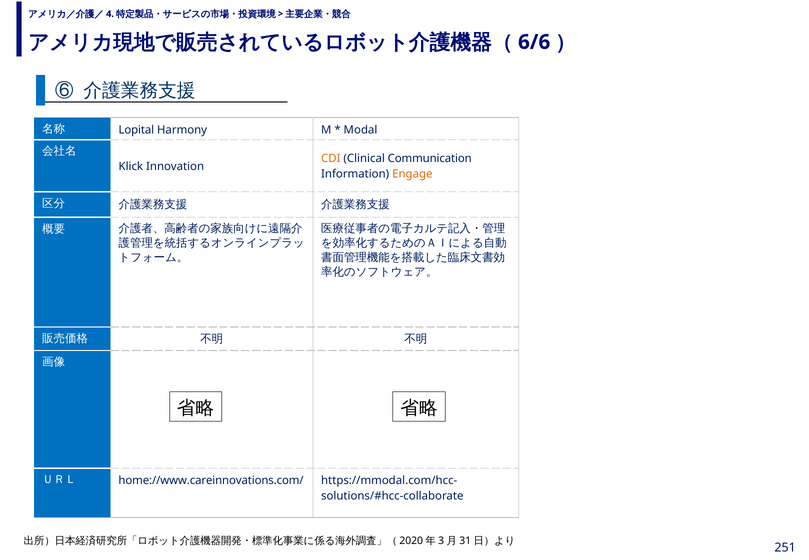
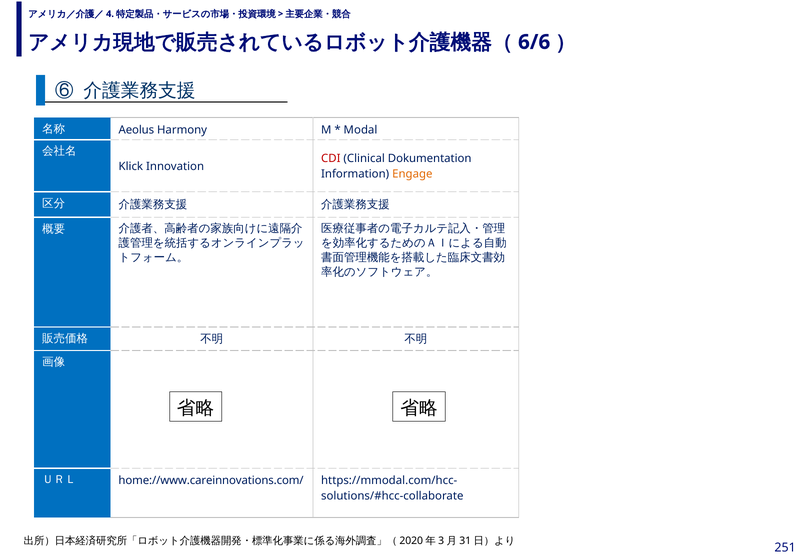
Lopital: Lopital -> Aeolus (136, 130)
CDI colour: orange -> red (331, 159)
Communication: Communication -> Dokumentation (430, 159)
